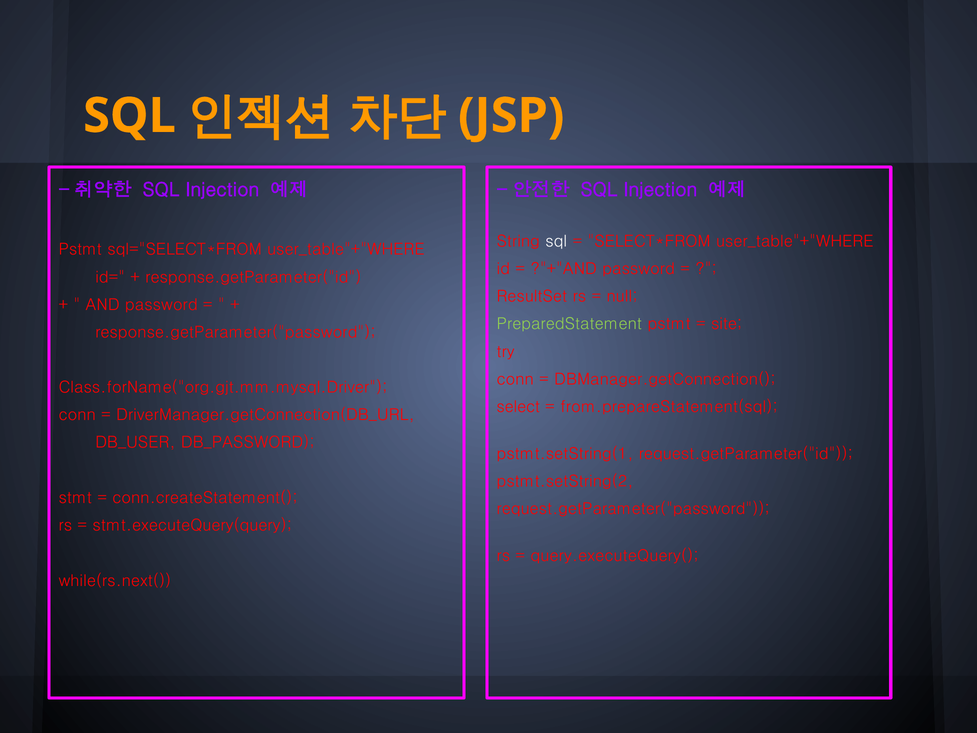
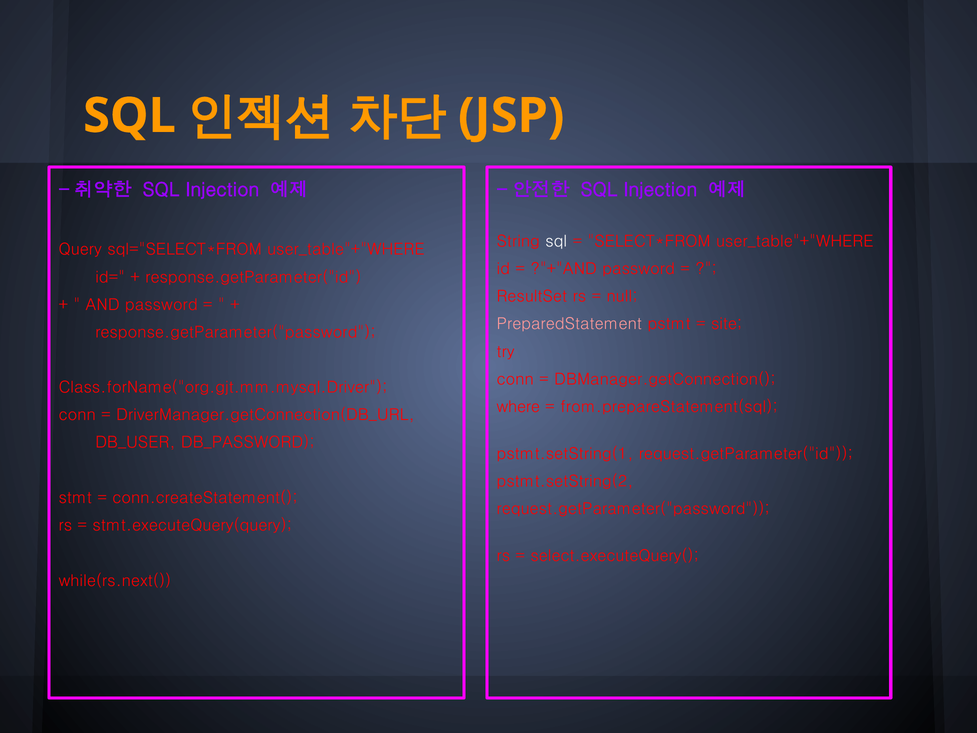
Pstmt: Pstmt -> Query (80, 250)
PreparedStatement colour: light green -> pink (569, 324)
select: select -> where (518, 407)
query.executeQuery(: query.executeQuery( -> select.executeQuery( (615, 556)
